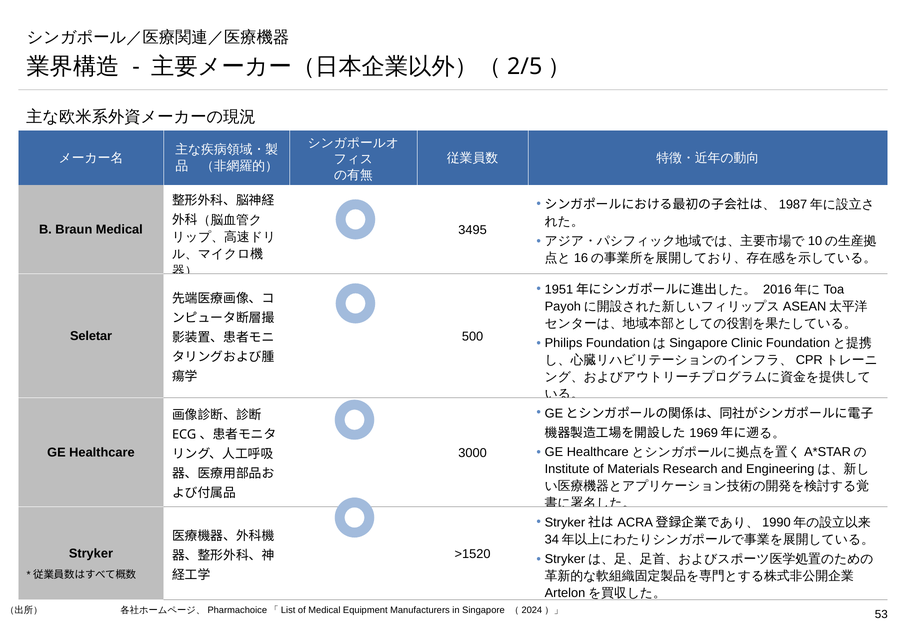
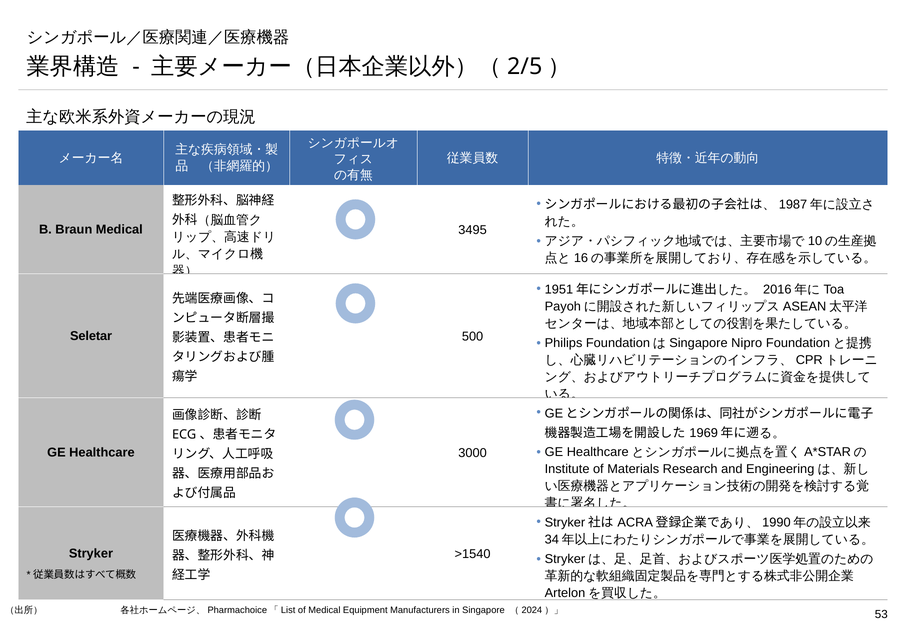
Clinic: Clinic -> Nipro (747, 343)
>1520: >1520 -> >1540 (473, 553)
